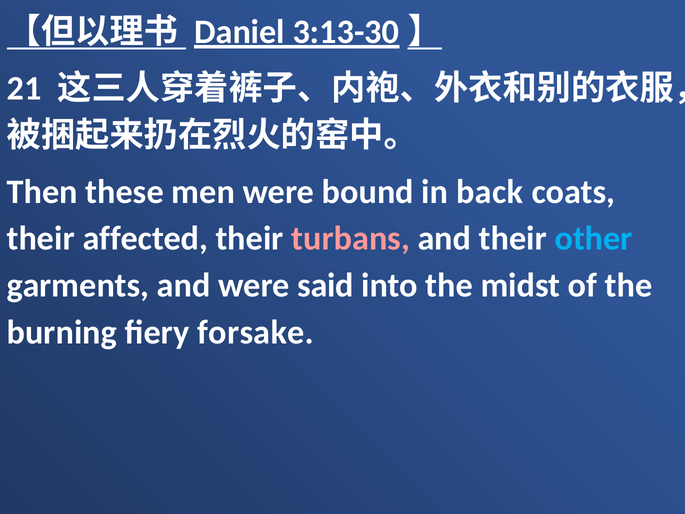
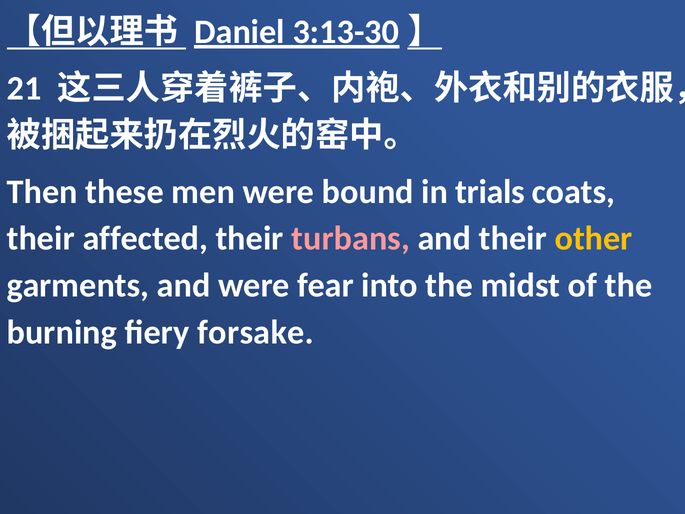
back: back -> trials (490, 192)
other colour: light blue -> yellow (594, 239)
said: said -> fear (326, 285)
